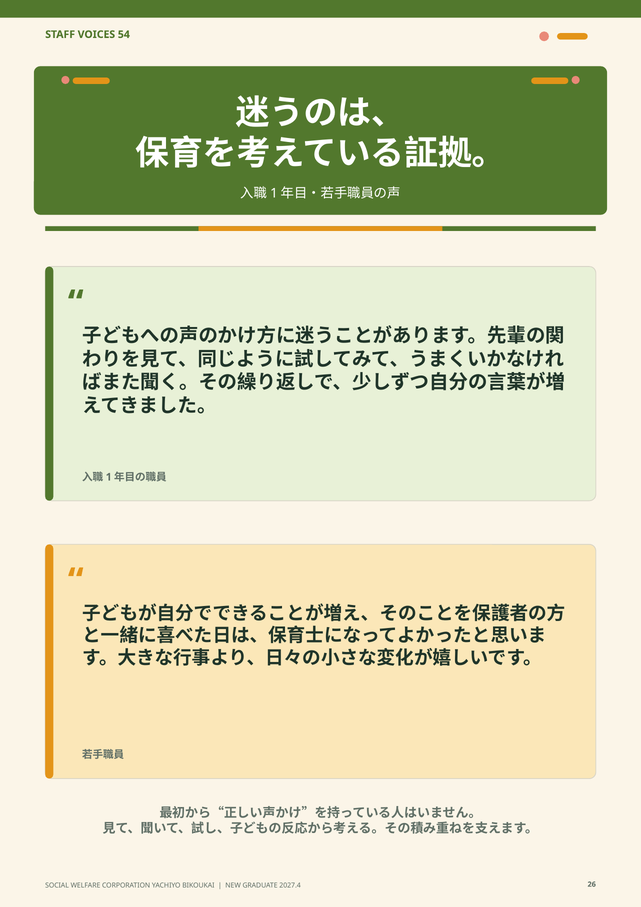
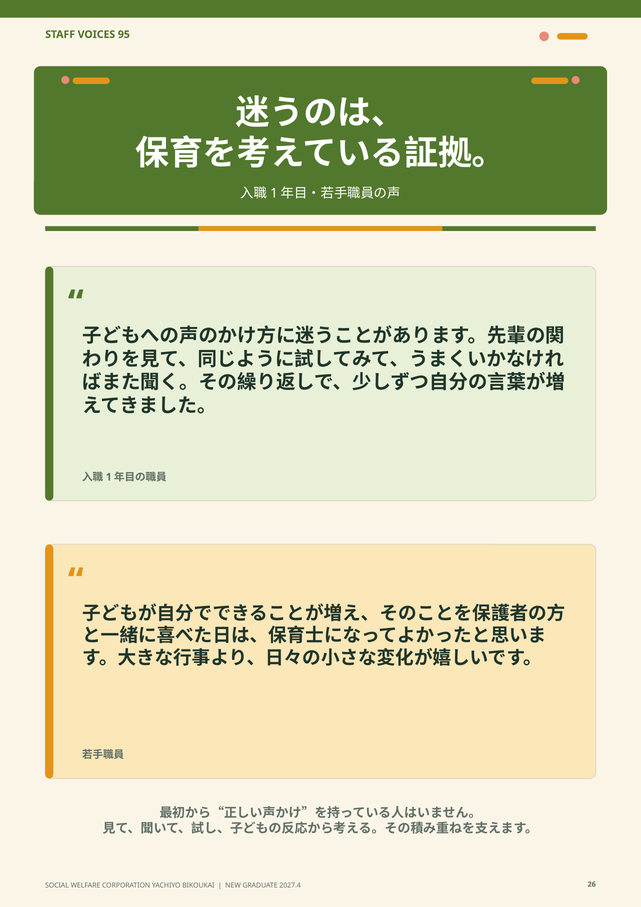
54: 54 -> 95 (124, 34)
